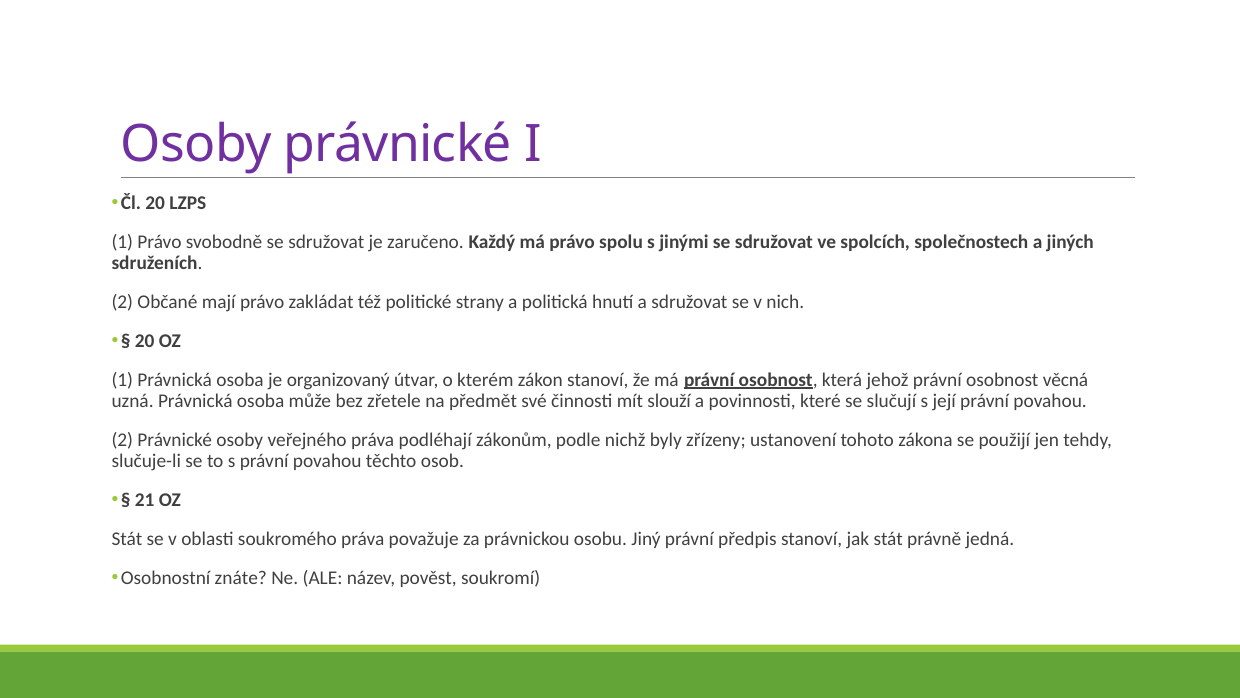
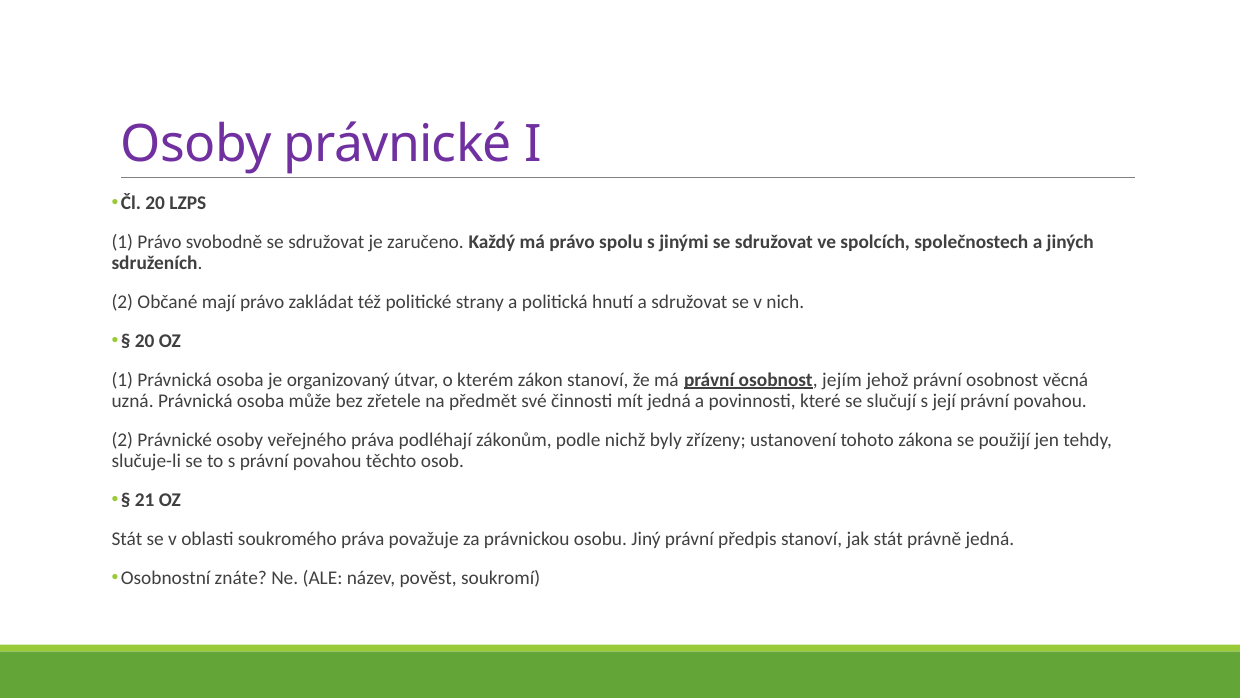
která: která -> jejím (842, 380)
mít slouží: slouží -> jedná (669, 401)
